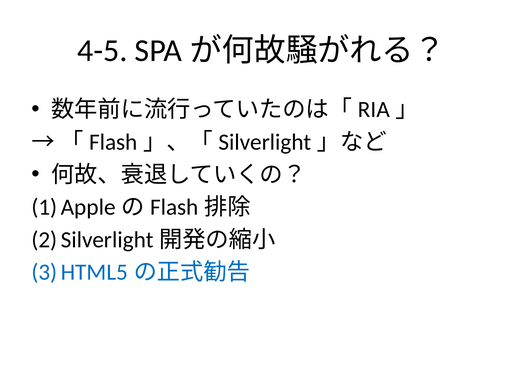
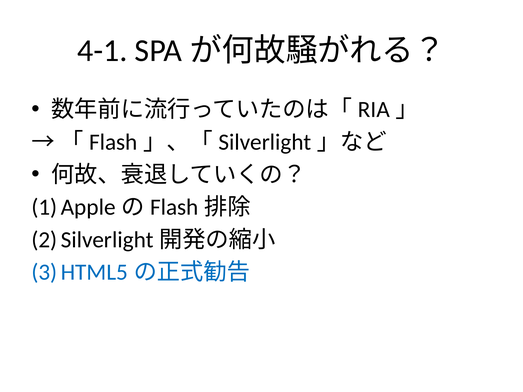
4-5: 4-5 -> 4-1 (102, 51)
